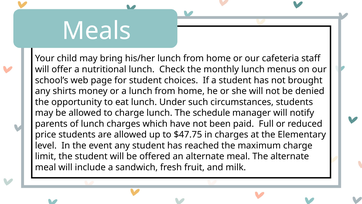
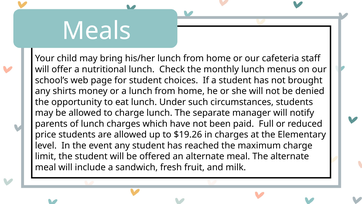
schedule: schedule -> separate (211, 113)
$47.75: $47.75 -> $19.26 (188, 134)
